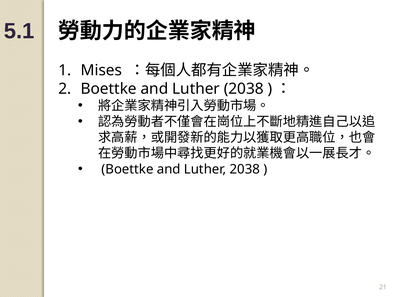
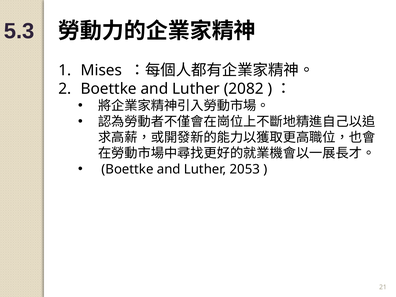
5.1: 5.1 -> 5.3 (19, 31)
2038: 2038 -> 2082 (244, 89)
2038: 2038 -> 2053 (245, 169)
